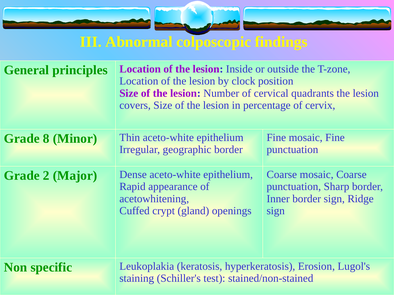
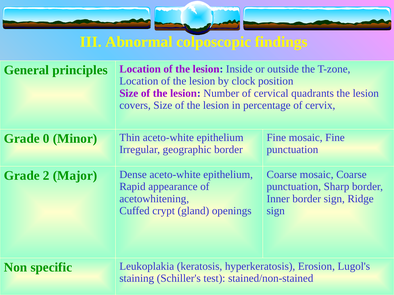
8: 8 -> 0 (46, 139)
